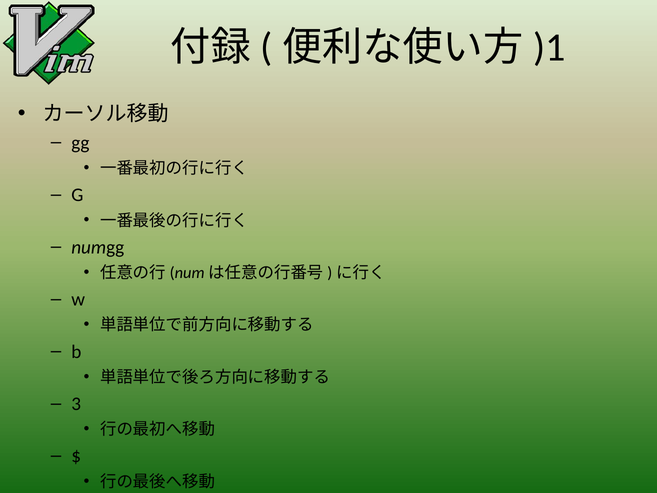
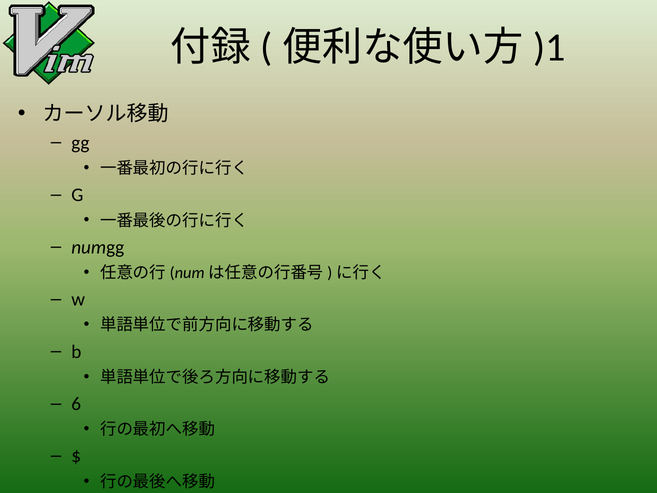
3: 3 -> 6 (76, 404)
